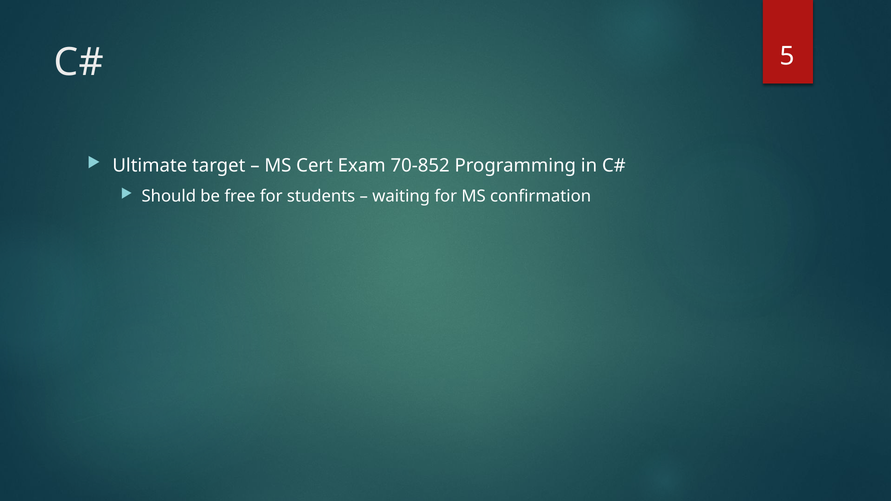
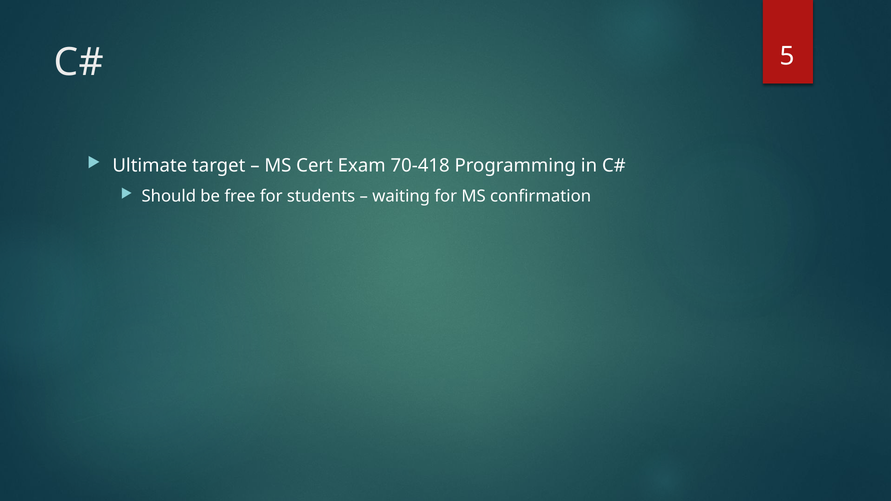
70-852: 70-852 -> 70-418 (420, 166)
